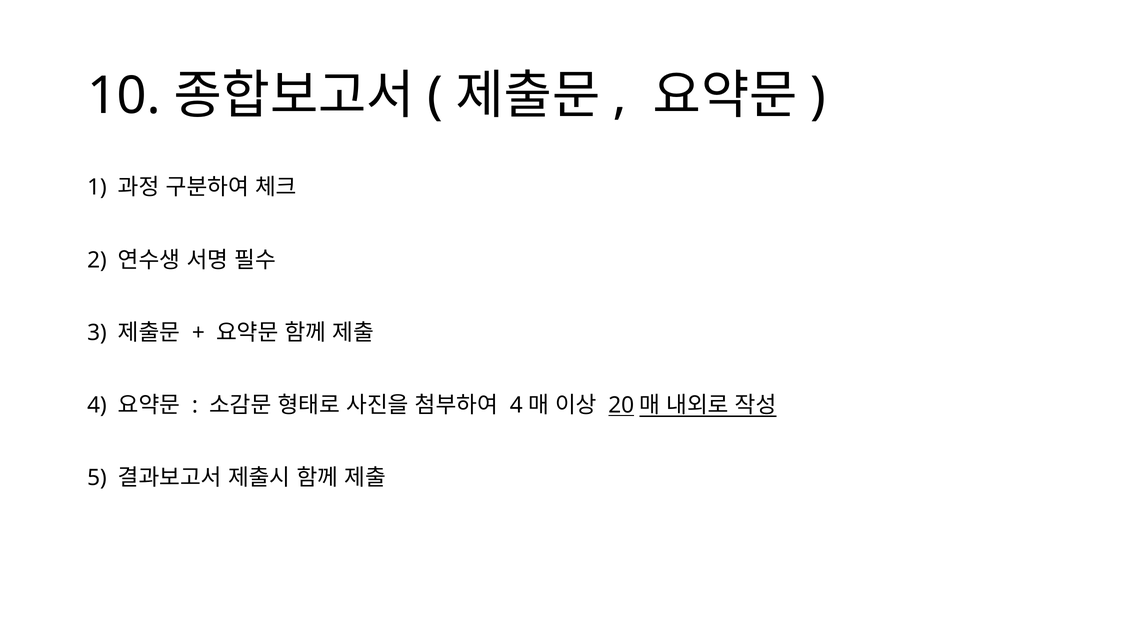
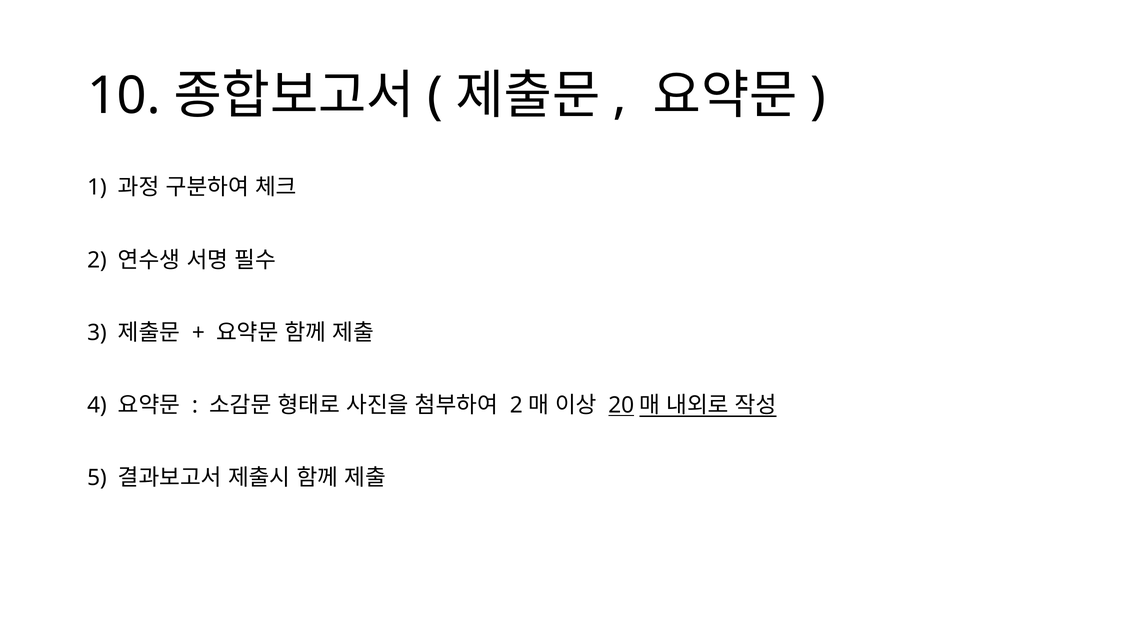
4: 4 -> 2 (516, 405)
